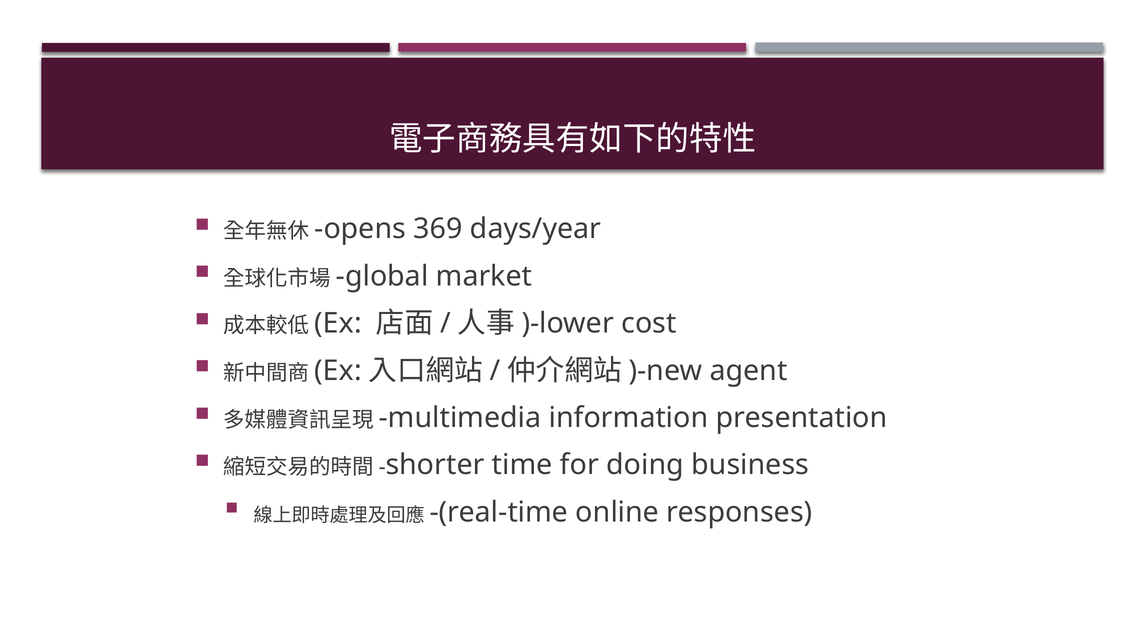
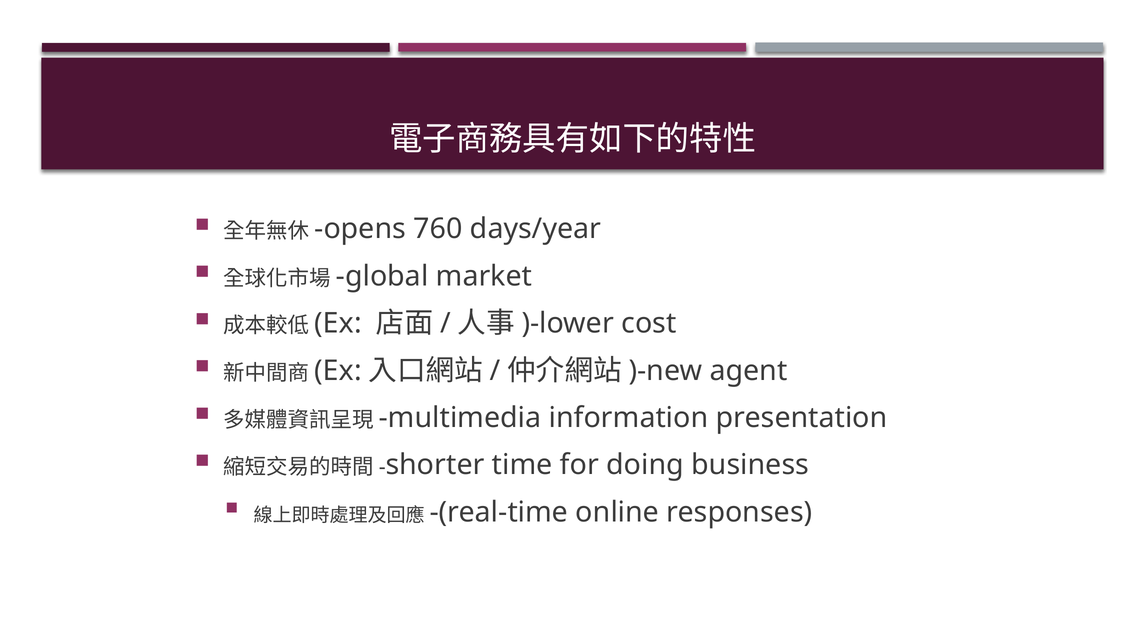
369: 369 -> 760 (438, 229)
